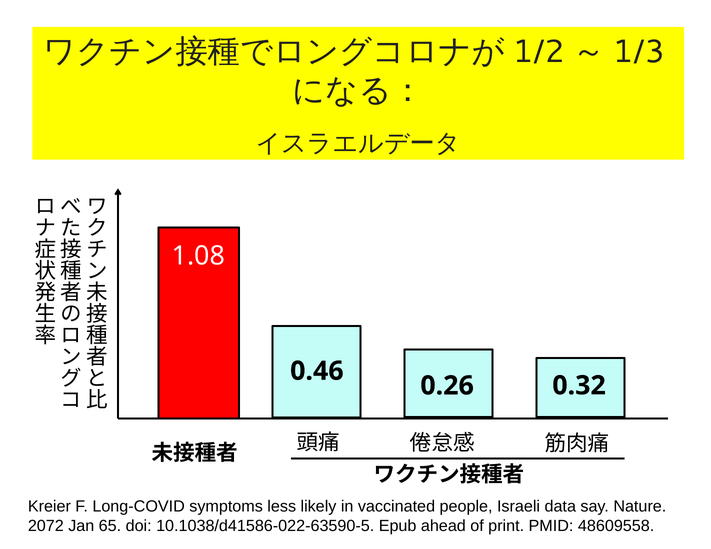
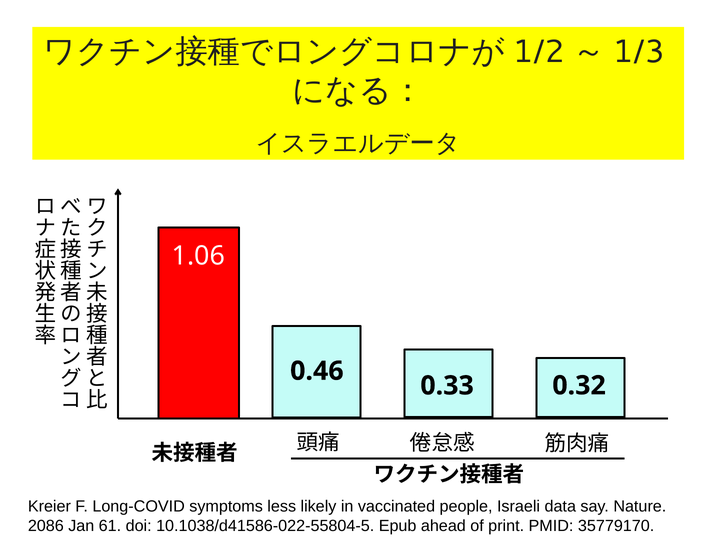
1.08: 1.08 -> 1.06 (199, 256)
0.26: 0.26 -> 0.33 (447, 386)
2072: 2072 -> 2086 (46, 526)
65: 65 -> 61 (110, 526)
10.1038/d41586-022-63590-5: 10.1038/d41586-022-63590-5 -> 10.1038/d41586-022-55804-5 (265, 526)
48609558: 48609558 -> 35779170 (616, 526)
